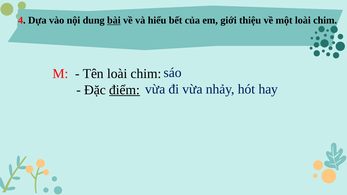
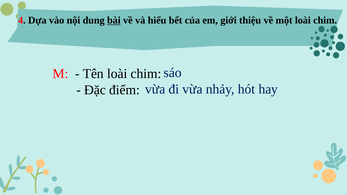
điểm underline: present -> none (125, 90)
